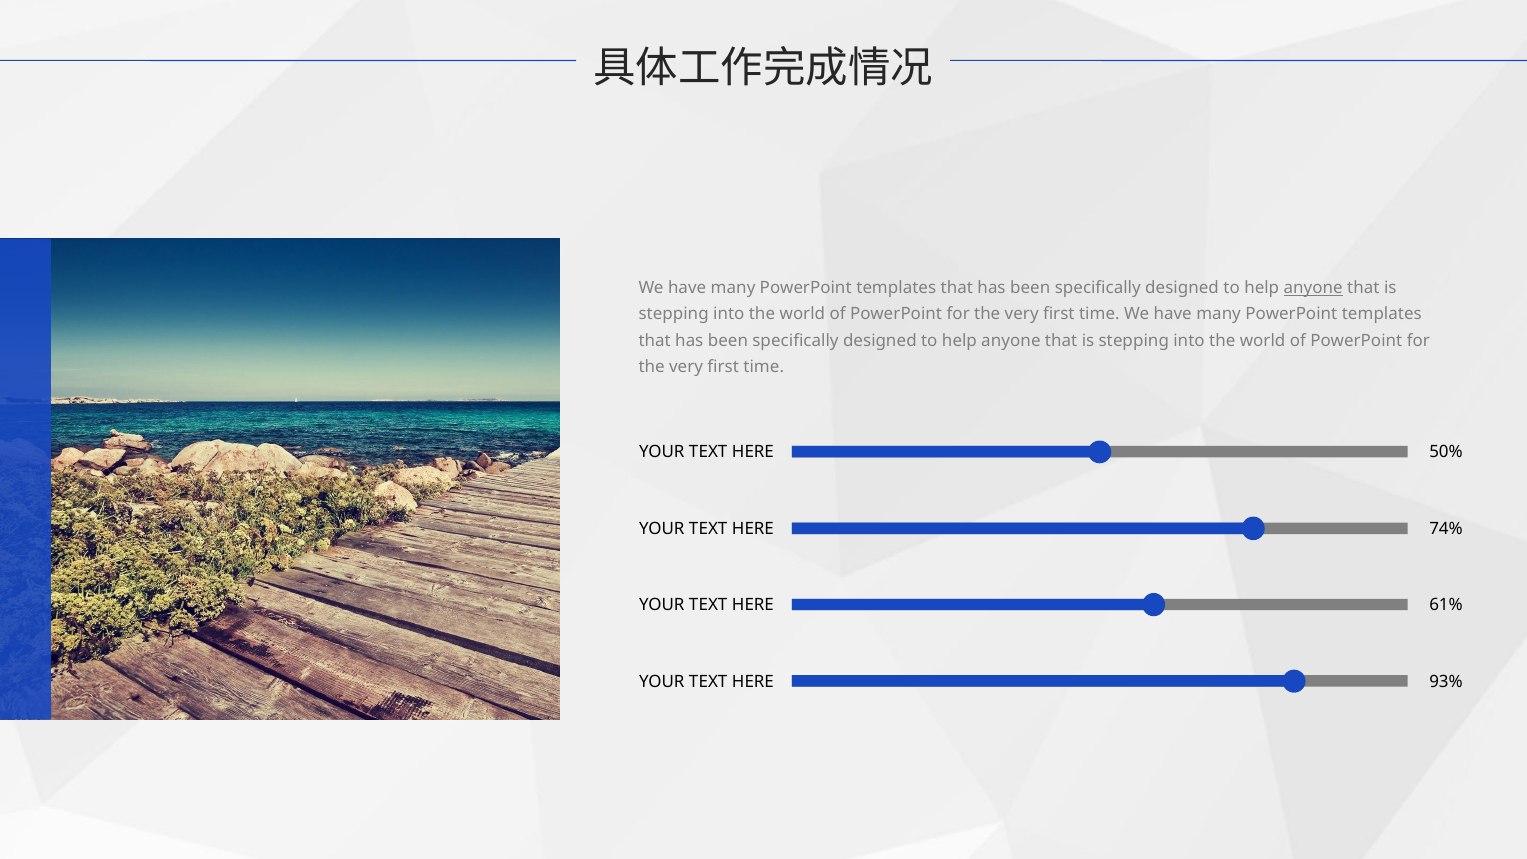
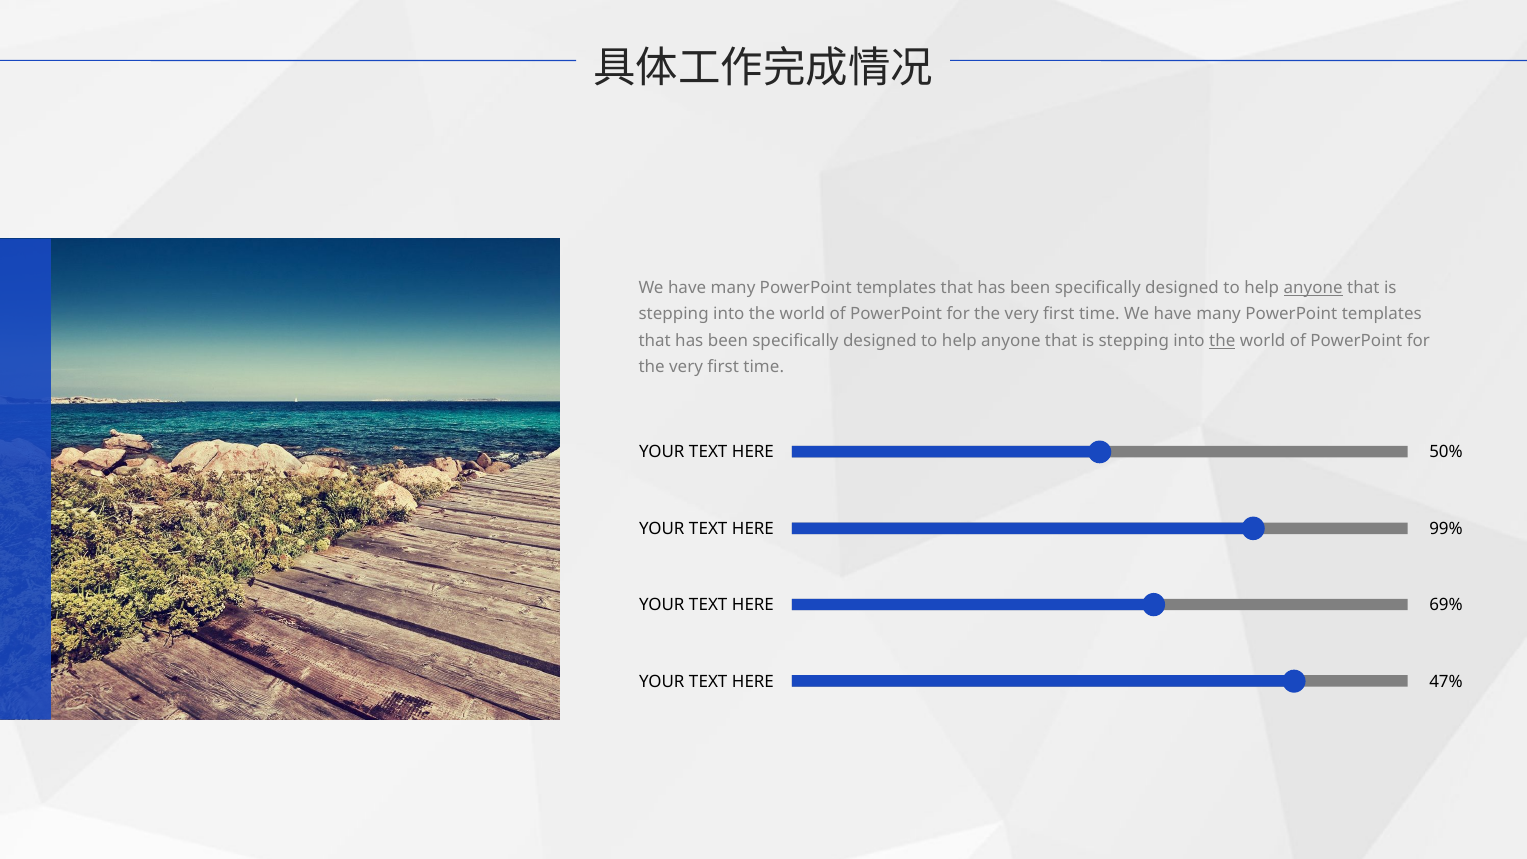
the underline: none -> present (1222, 341)
74%: 74% -> 99% (1446, 528)
61%: 61% -> 69% (1446, 605)
93%: 93% -> 47% (1446, 681)
